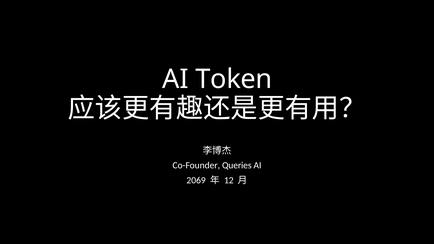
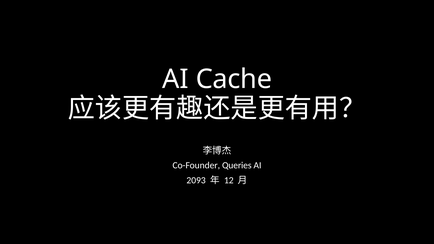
Token: Token -> Cache (234, 79)
2069: 2069 -> 2093 (196, 180)
